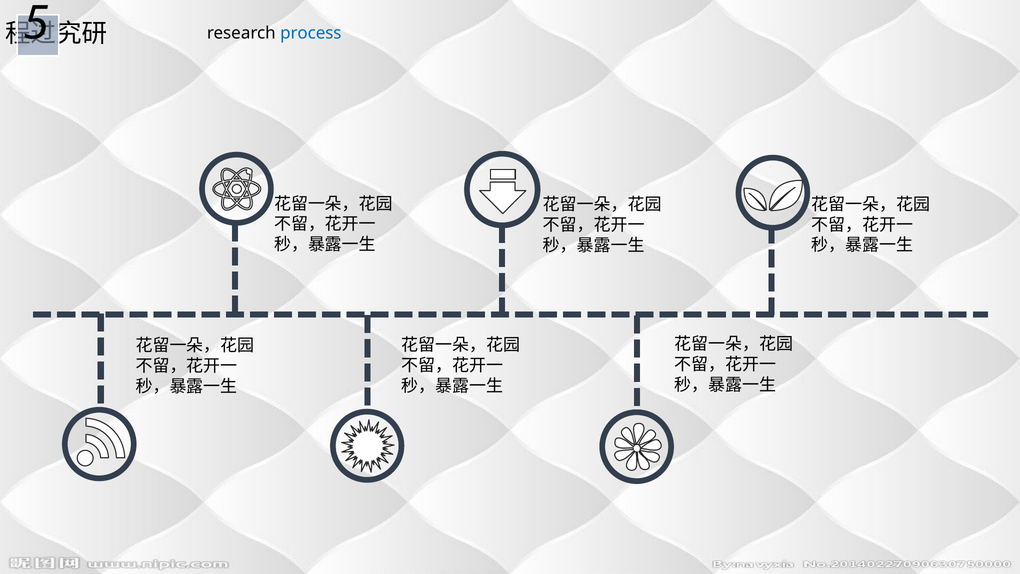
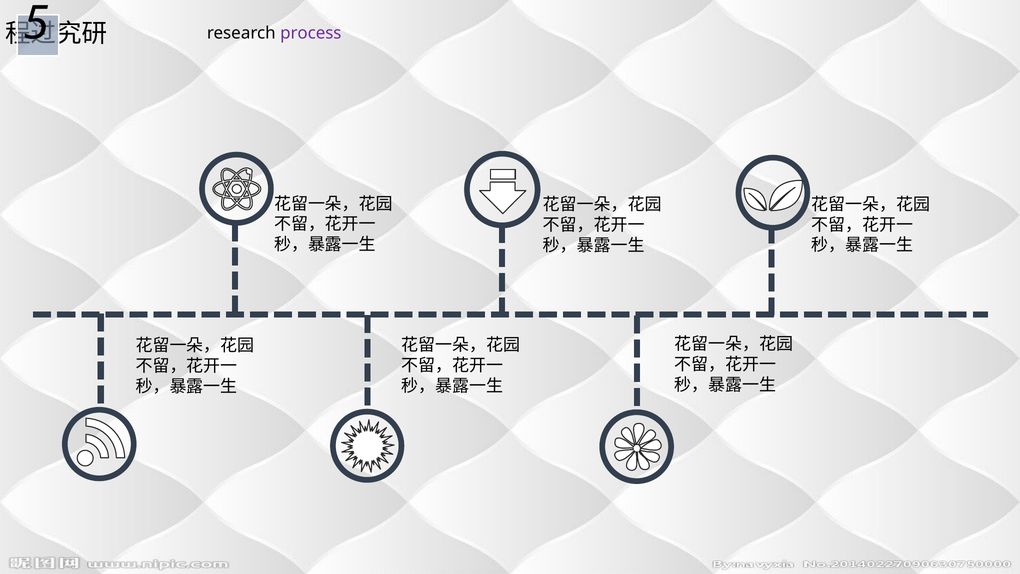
process colour: blue -> purple (311, 33)
